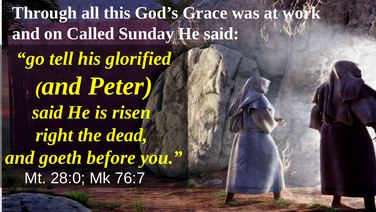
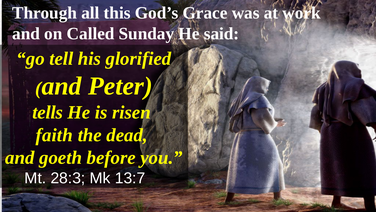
said: said -> tells (48, 112)
right: right -> faith (54, 135)
28:0: 28:0 -> 28:3 (68, 178)
76:7: 76:7 -> 13:7 (130, 178)
